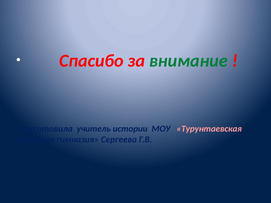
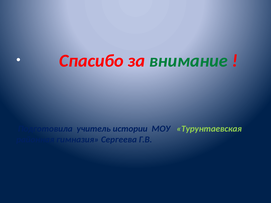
Турунтаевская colour: pink -> light green (209, 129)
